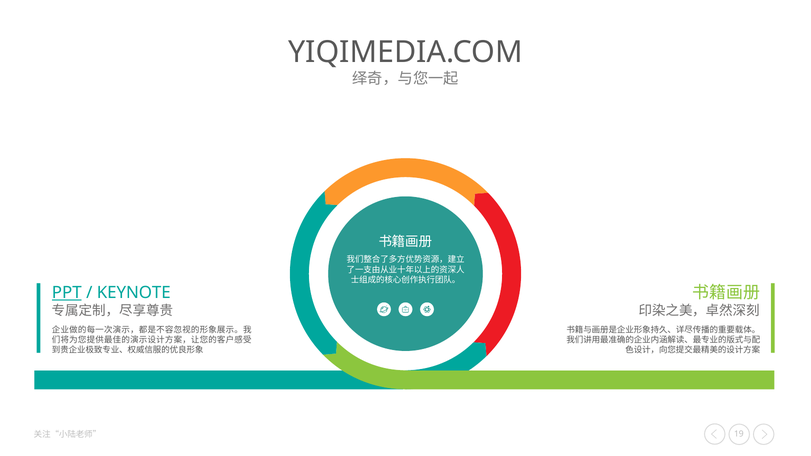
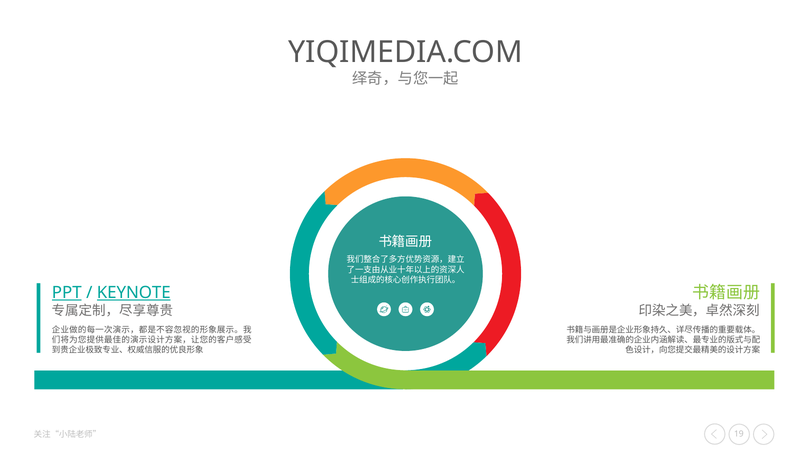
KEYNOTE underline: none -> present (134, 293)
